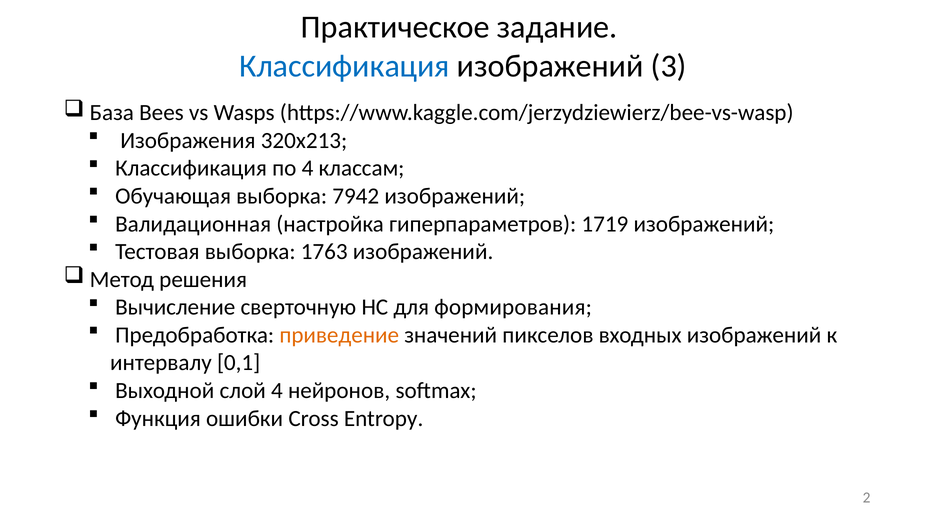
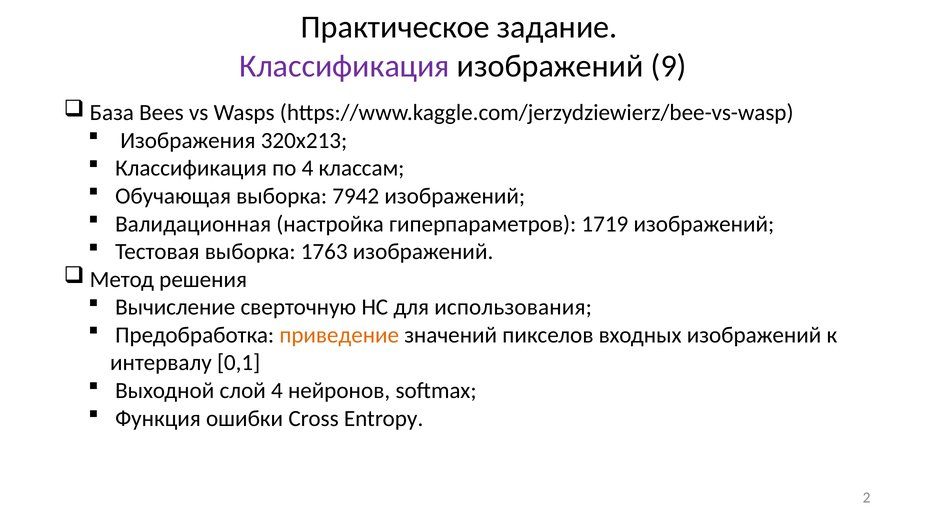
Классификация colour: blue -> purple (344, 66)
3: 3 -> 9 (669, 66)
формирования: формирования -> использования (513, 307)
